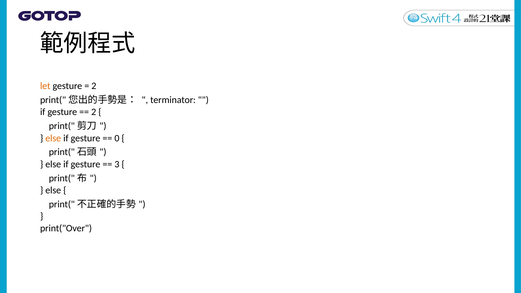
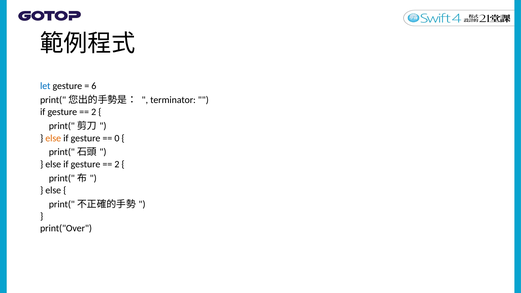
let colour: orange -> blue (45, 86)
2: 2 -> 6 (94, 86)
3: 3 -> 2 (117, 164)
